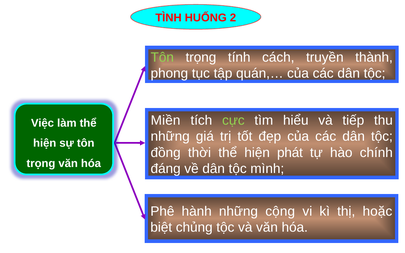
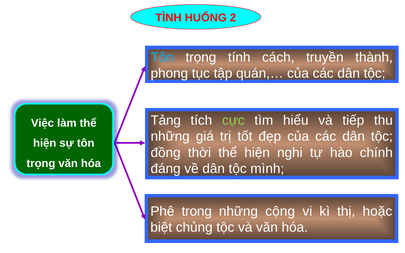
Tôn colour: light green -> light blue (162, 57)
Miền: Miền -> Tảng (166, 120)
phát: phát -> nghi (290, 153)
hành: hành -> trong (197, 211)
